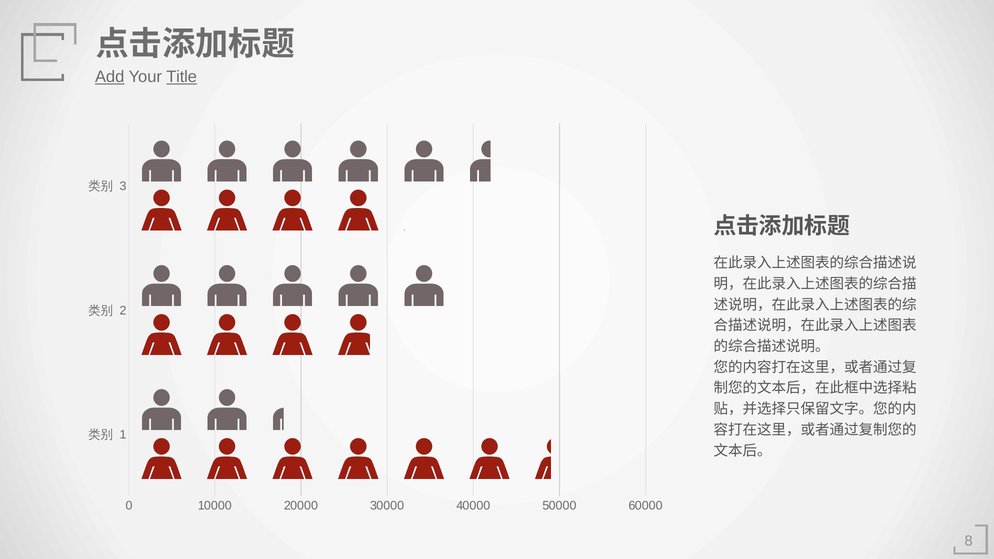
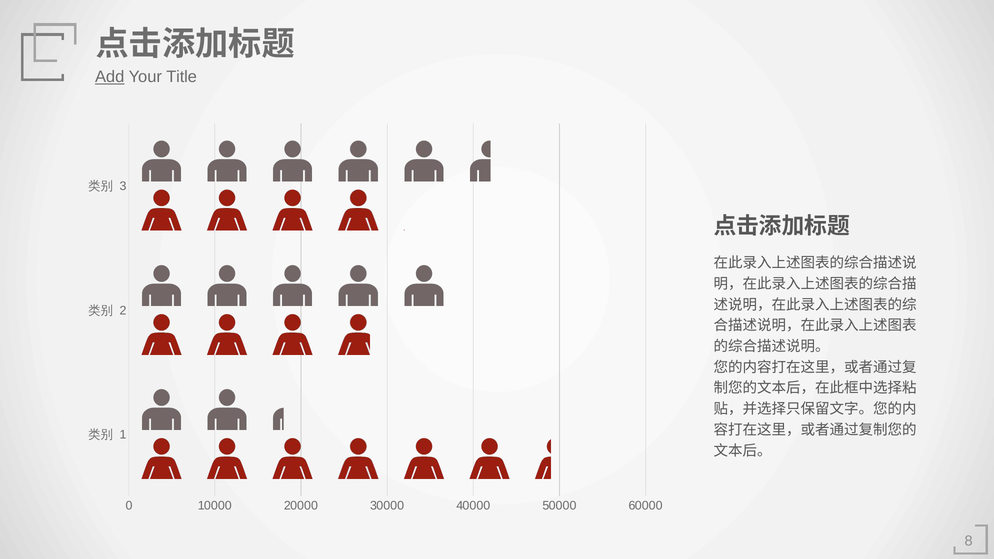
Title underline: present -> none (182, 77)
